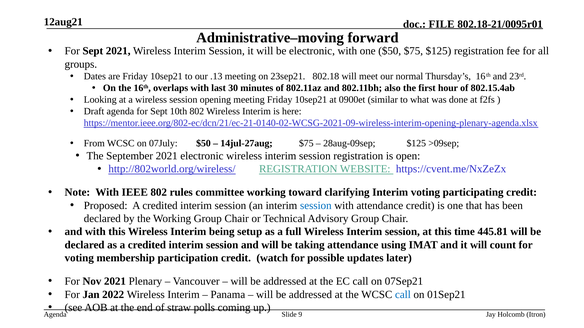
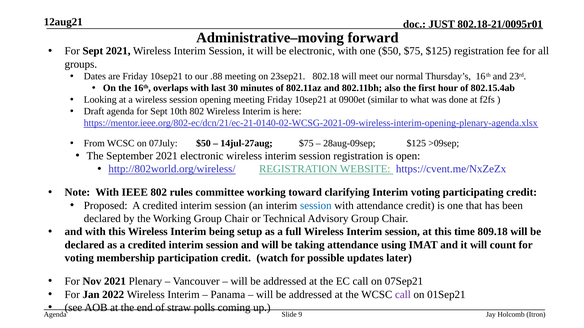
FILE: FILE -> JUST (442, 24)
.13: .13 -> .88 (216, 77)
445.81: 445.81 -> 809.18 (493, 232)
call colour: blue -> purple (403, 295)
